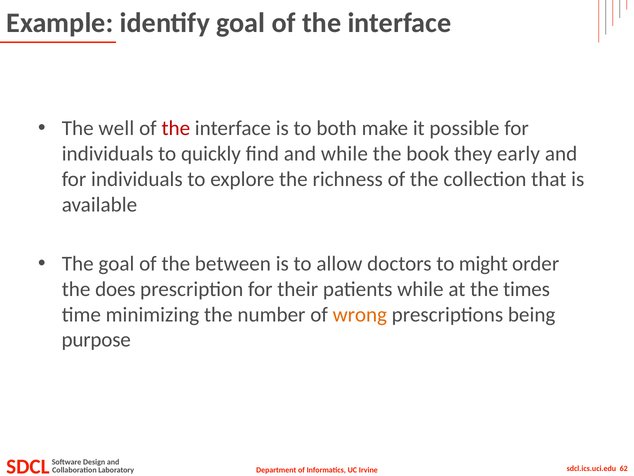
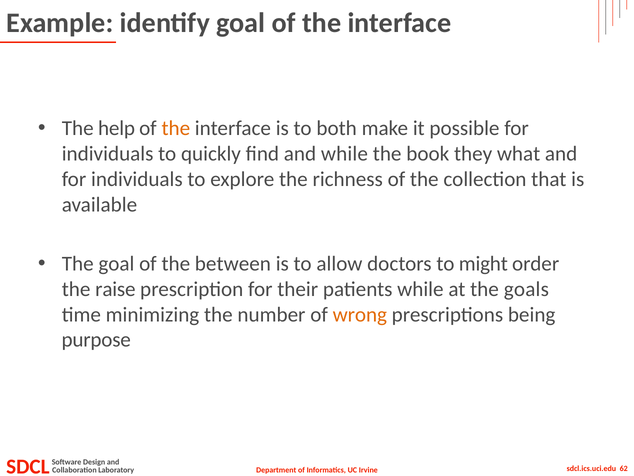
well: well -> help (117, 128)
the colour: red -> orange (176, 128)
early: early -> what (519, 154)
does: does -> raise (115, 289)
times: times -> goals (526, 289)
